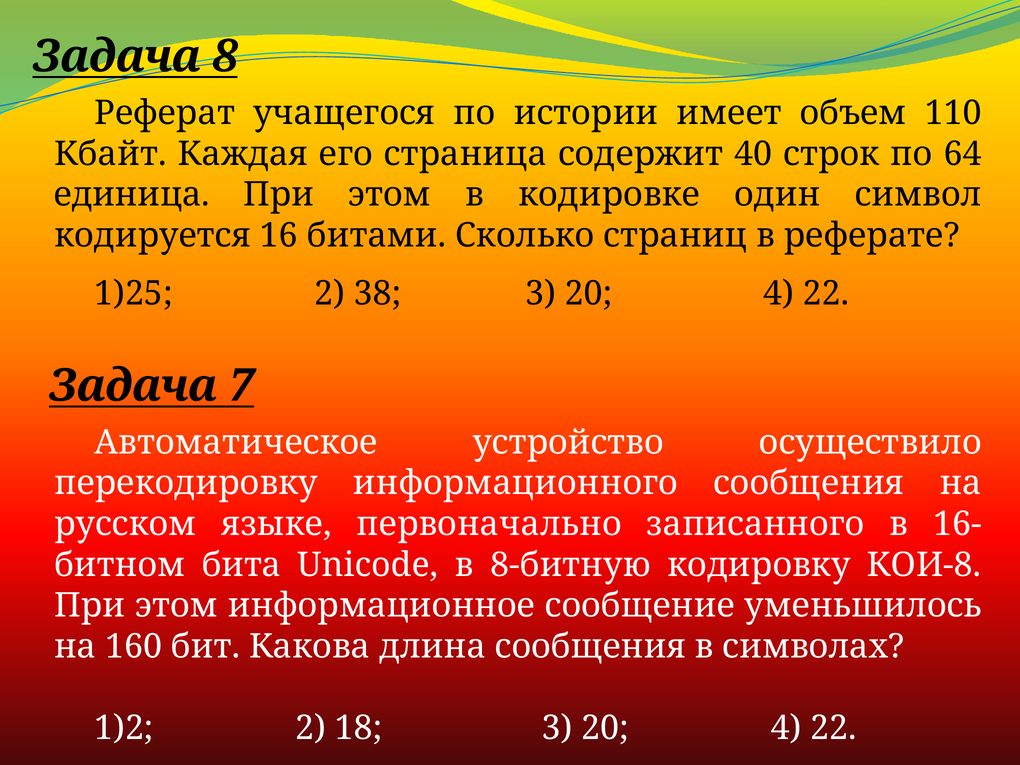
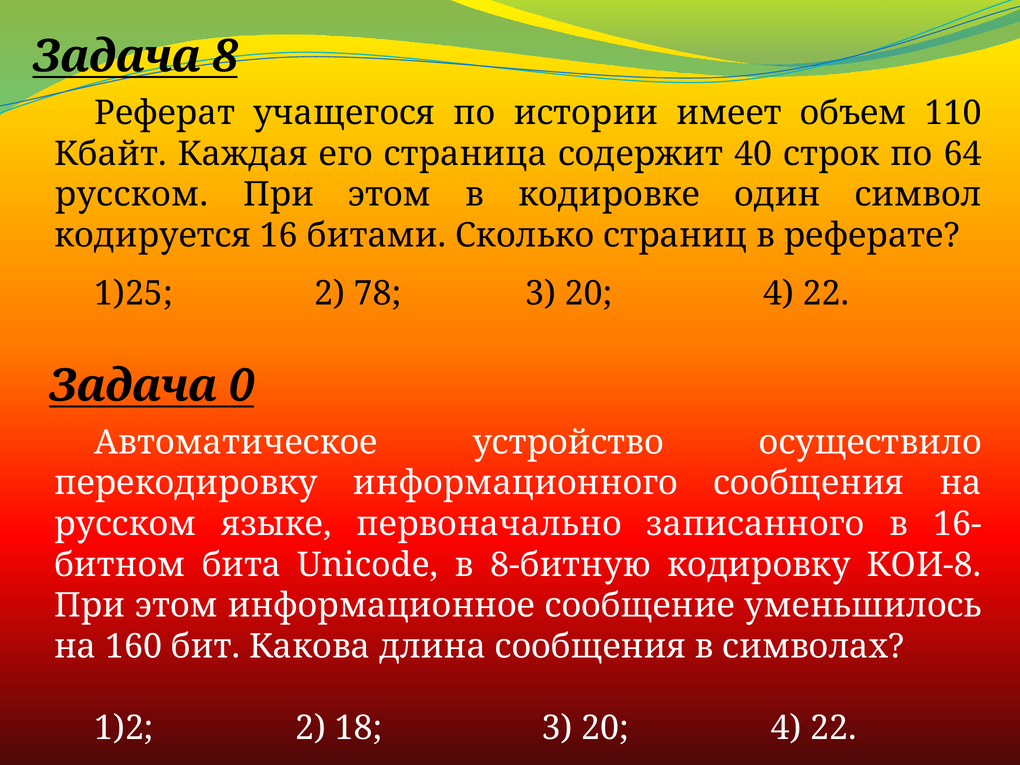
единица: единица -> русском (131, 195)
38: 38 -> 78 (378, 293)
7: 7 -> 0 (241, 386)
